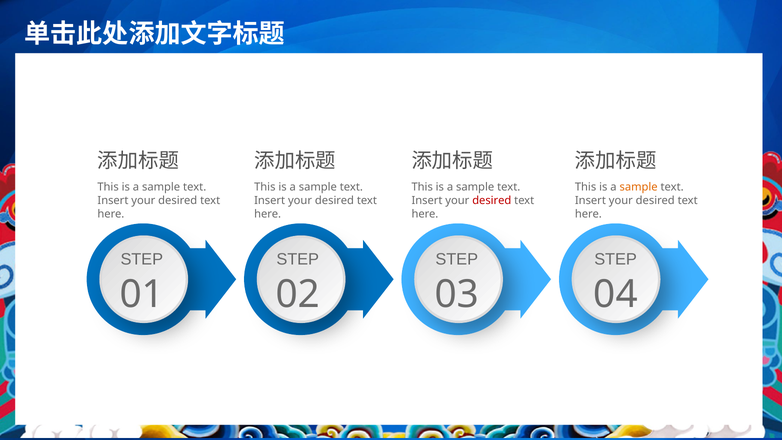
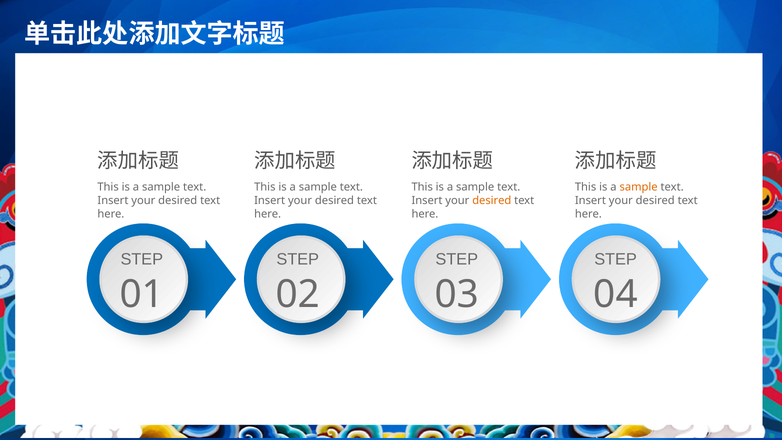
desired colour: red -> orange (492, 200)
